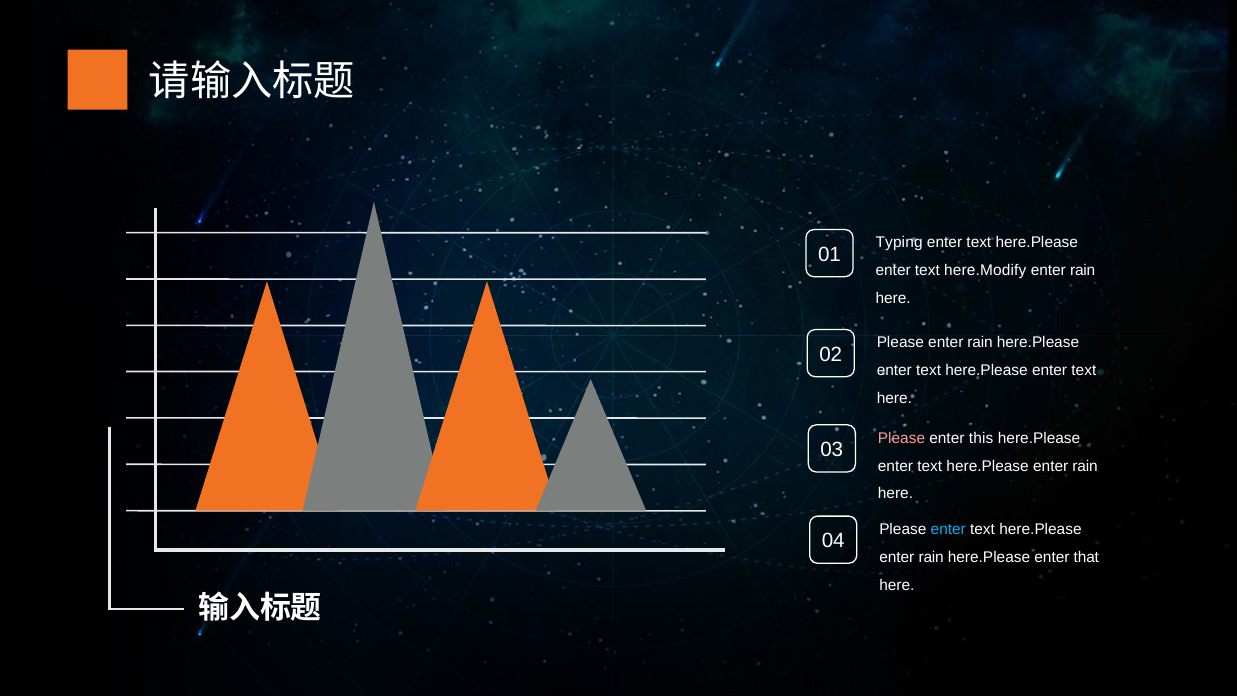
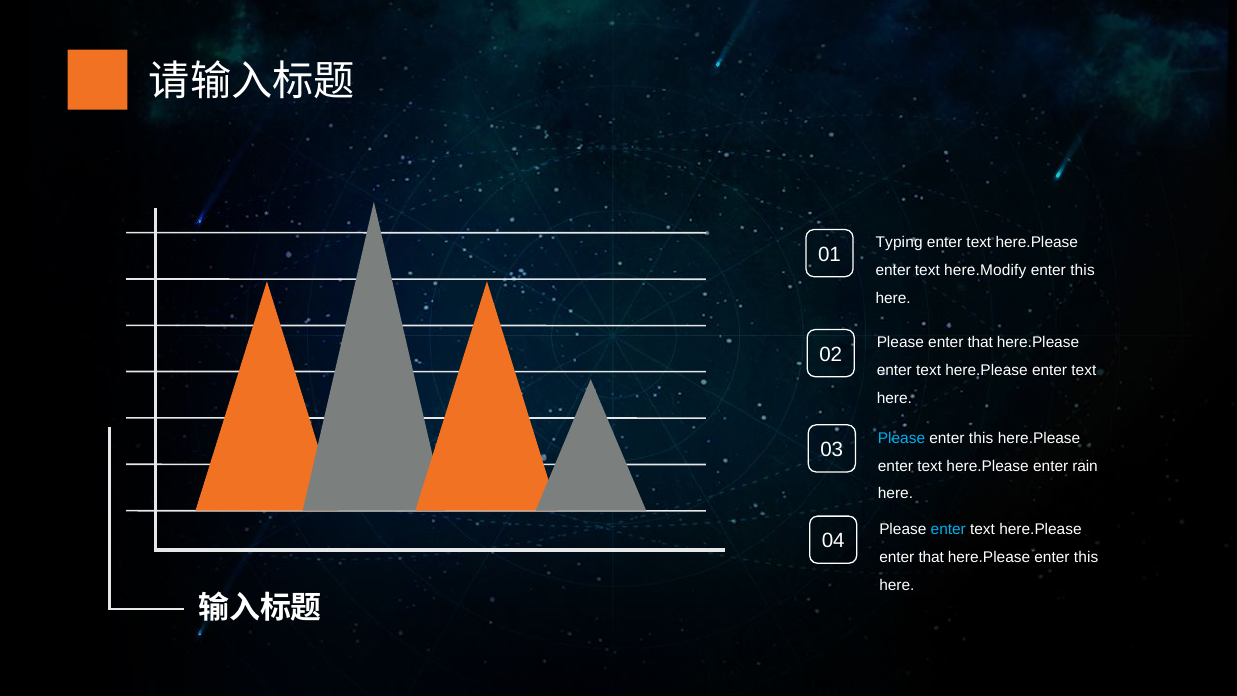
rain: rain -> this (1083, 271)
Please enter rain: rain -> that (980, 343)
Please colour: pink -> light blue (902, 438)
rain: rain -> that (931, 557)
here.Please enter that: that -> this (1086, 557)
